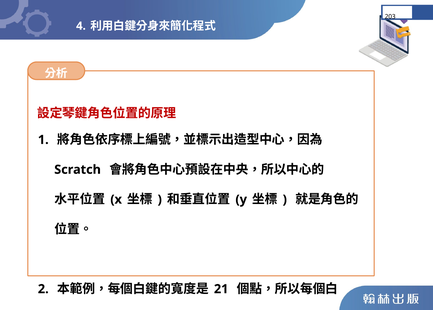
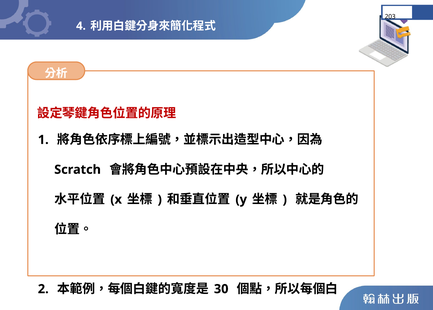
21: 21 -> 30 (221, 288)
